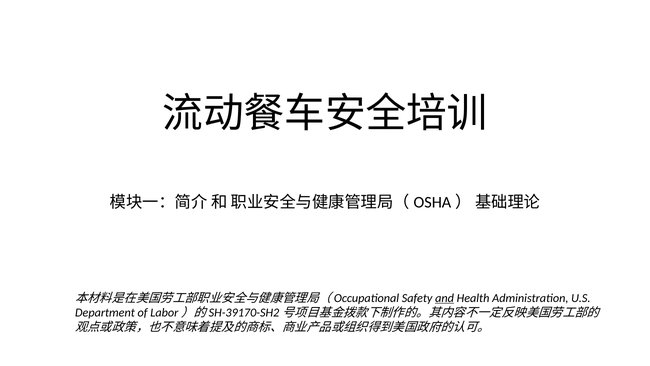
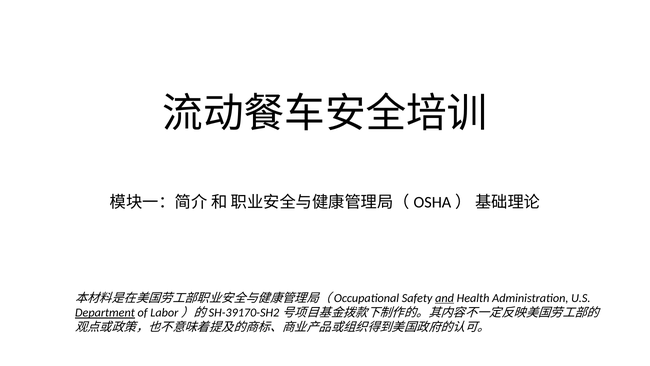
Department underline: none -> present (105, 312)
